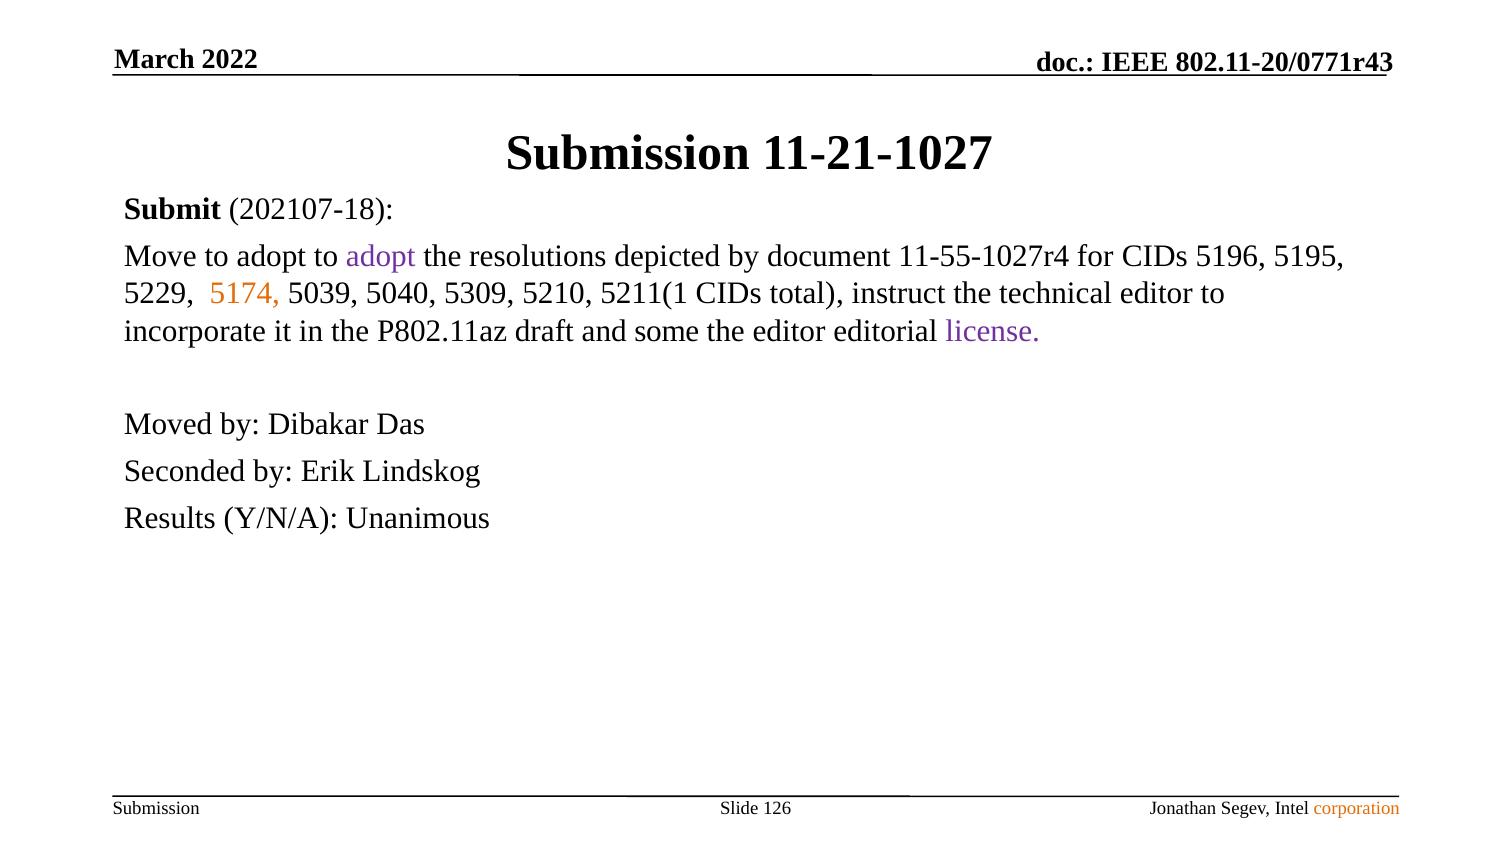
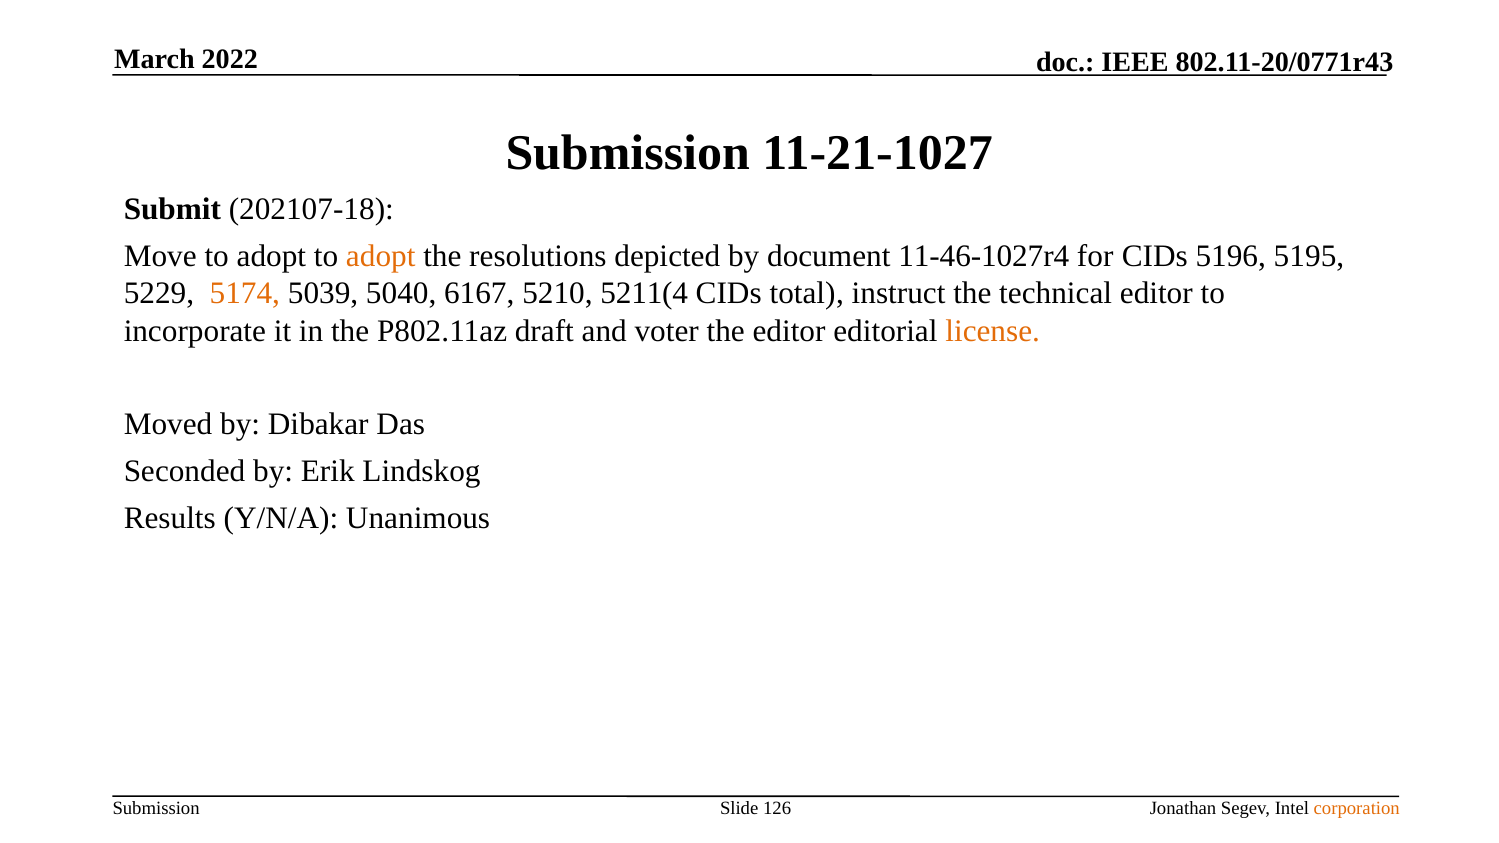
adopt colour: purple -> orange (381, 256)
11-55-1027r4: 11-55-1027r4 -> 11-46-1027r4 (984, 256)
5309: 5309 -> 6167 (479, 293)
5211(1: 5211(1 -> 5211(4 (644, 293)
some: some -> voter (667, 331)
license colour: purple -> orange (993, 331)
